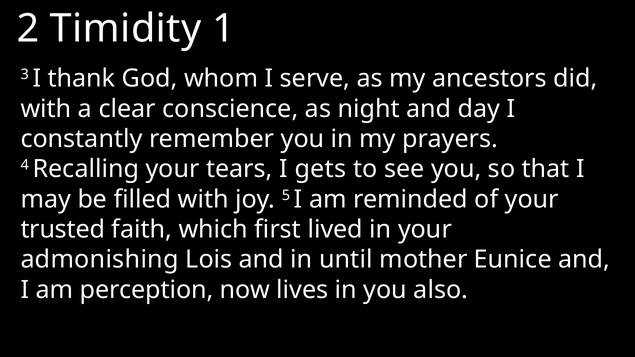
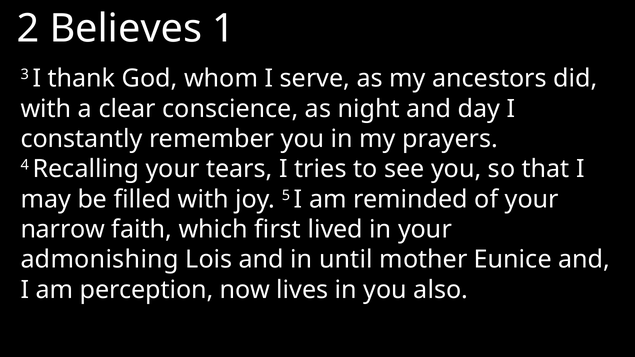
Timidity: Timidity -> Believes (126, 29)
gets: gets -> tries (320, 169)
trusted: trusted -> narrow (63, 230)
